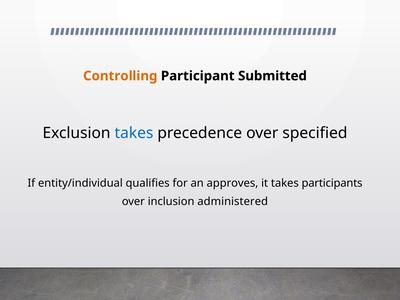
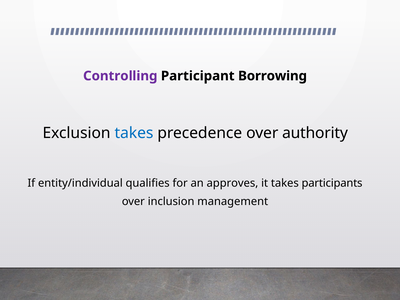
Controlling colour: orange -> purple (120, 76)
Submitted: Submitted -> Borrowing (273, 76)
specified: specified -> authority (315, 133)
administered: administered -> management (233, 201)
